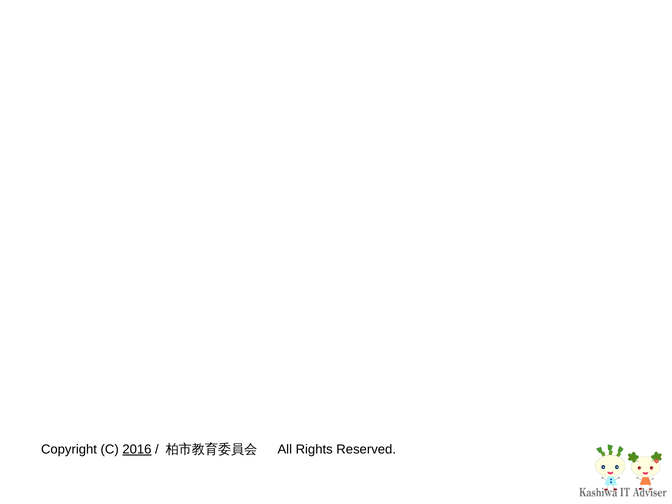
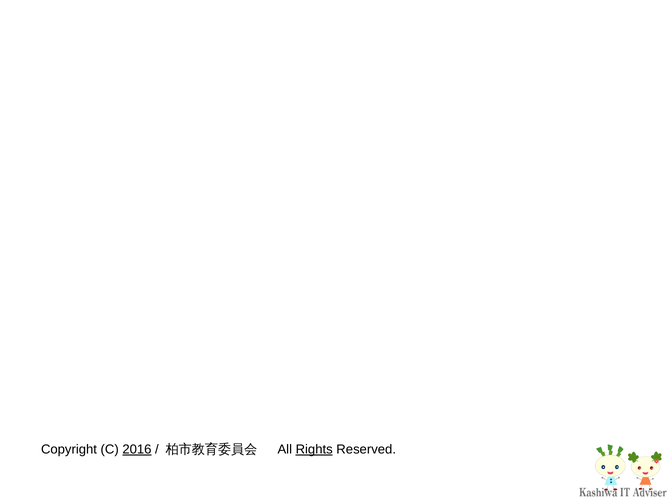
Rights underline: none -> present (314, 449)
